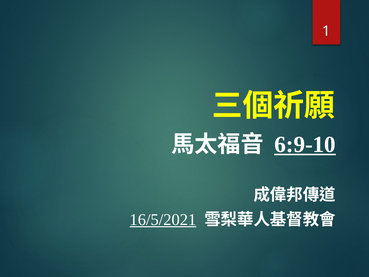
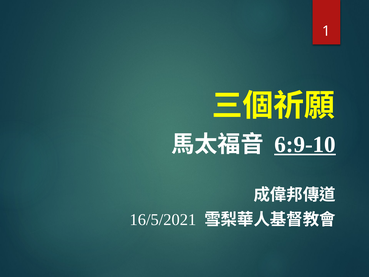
16/5/2021 underline: present -> none (163, 220)
